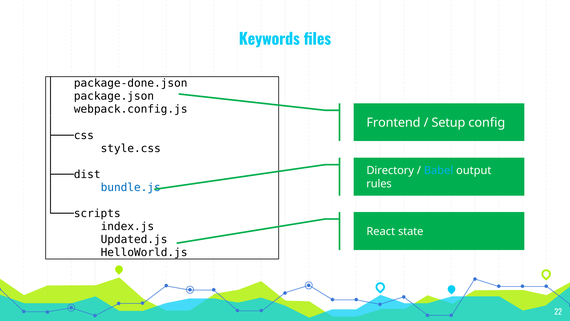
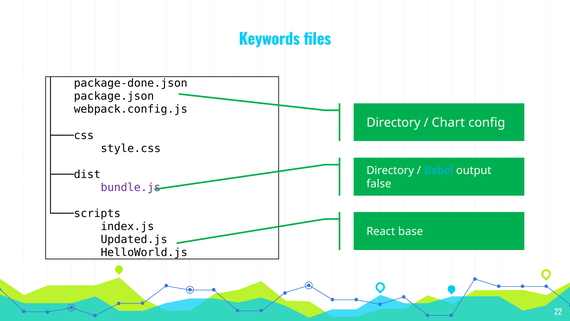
Frontend: Frontend -> Directory (393, 123)
Setup: Setup -> Chart (448, 123)
rules: rules -> false (379, 183)
bundle.js colour: blue -> purple (131, 187)
state: state -> base (411, 231)
